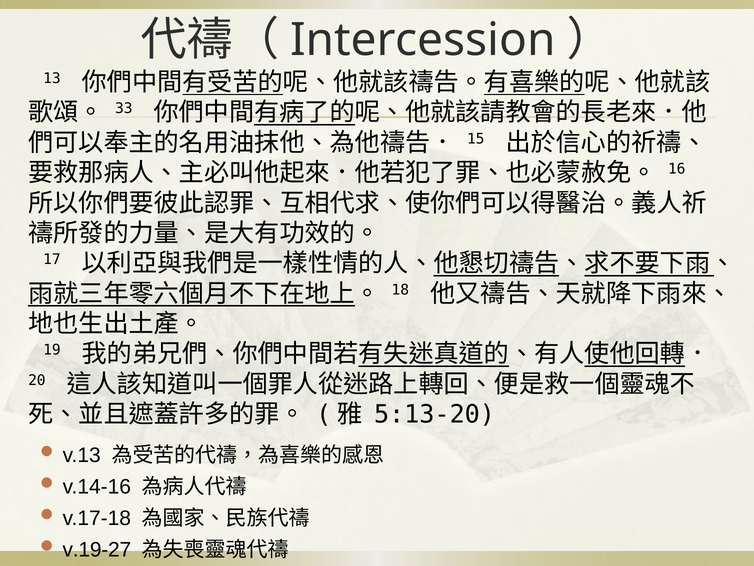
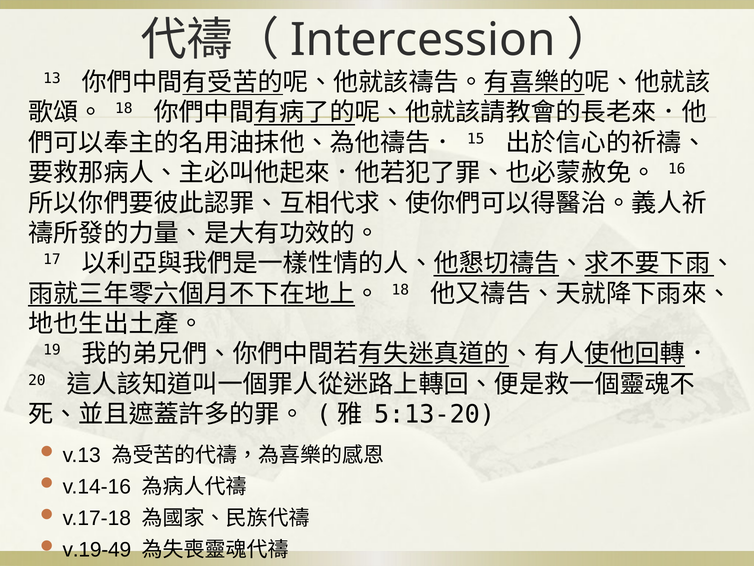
33: 33 -> 18 (124, 109)
v.19-27: v.19-27 -> v.19-49 (97, 549)
